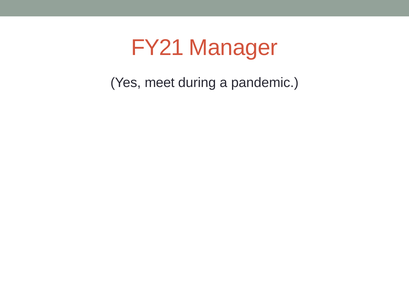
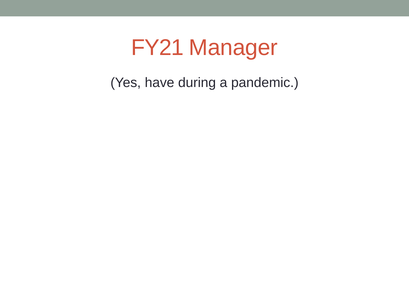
meet: meet -> have (160, 83)
